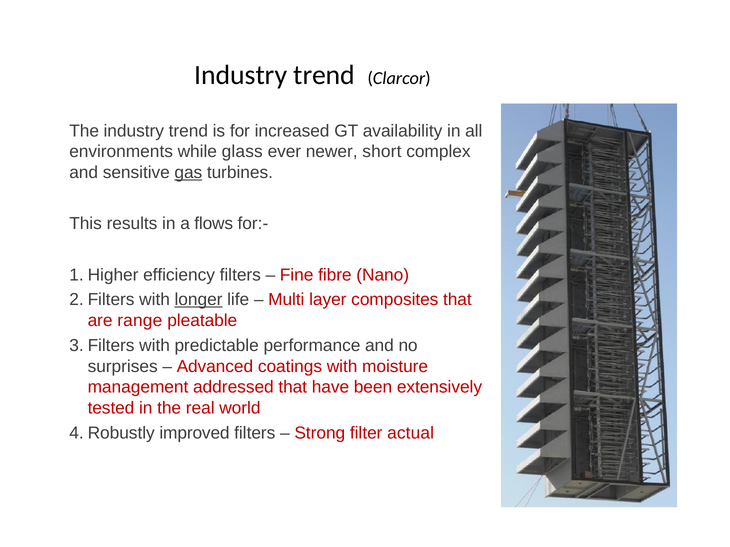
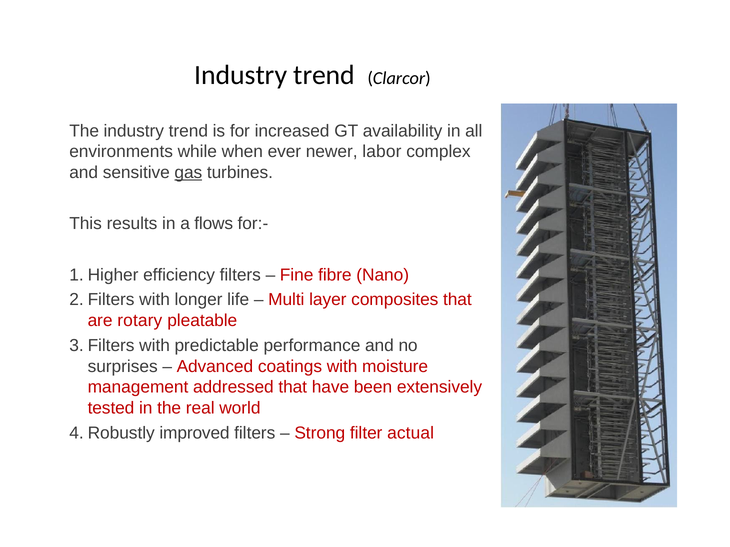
glass: glass -> when (242, 152)
short: short -> labor (382, 152)
longer underline: present -> none (199, 300)
range: range -> rotary (140, 321)
